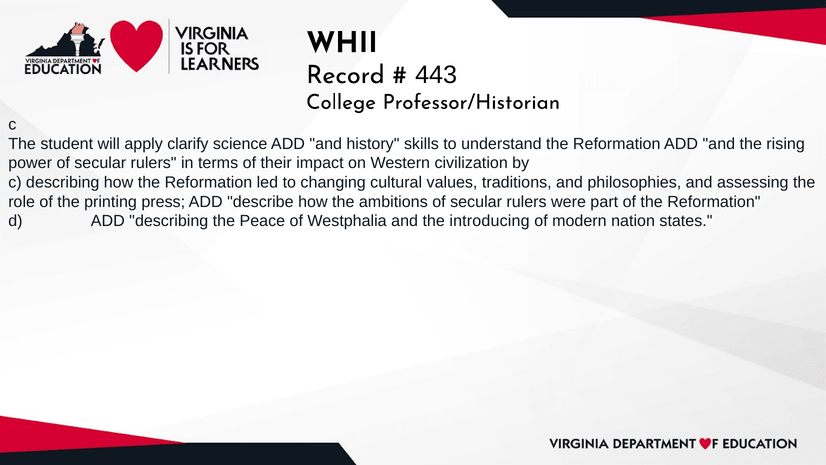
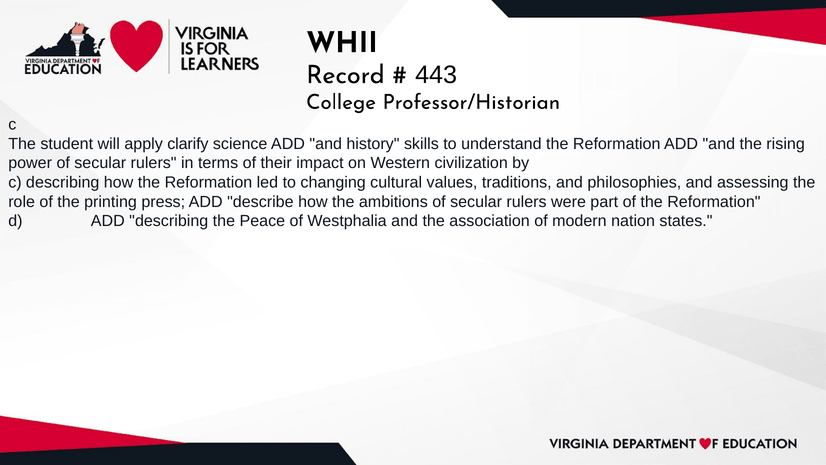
introducing: introducing -> association (490, 221)
